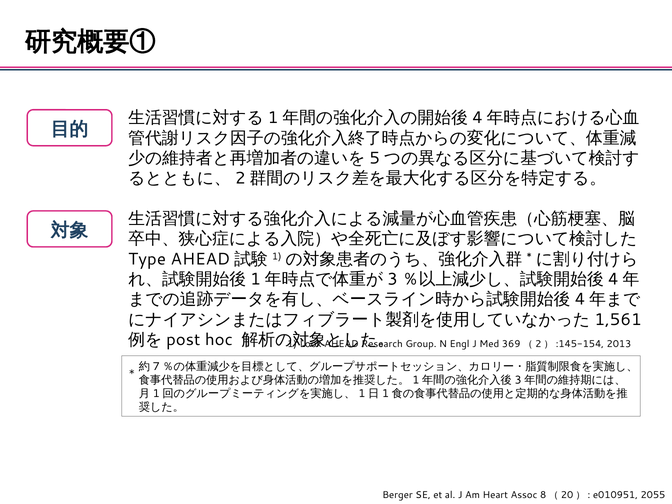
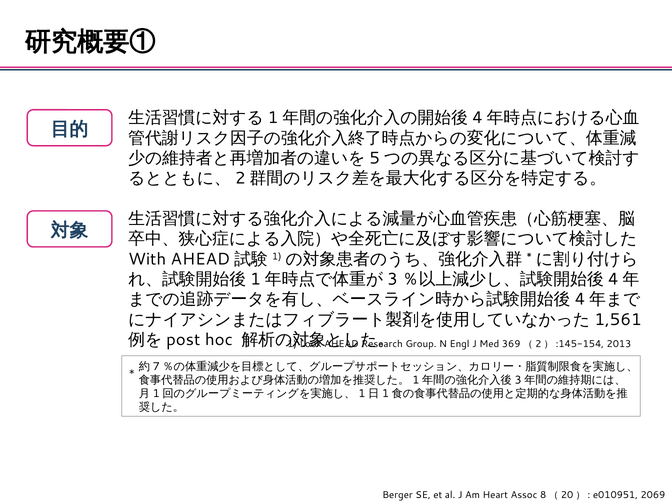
Type: Type -> With (147, 259)
2055: 2055 -> 2069 (653, 495)
